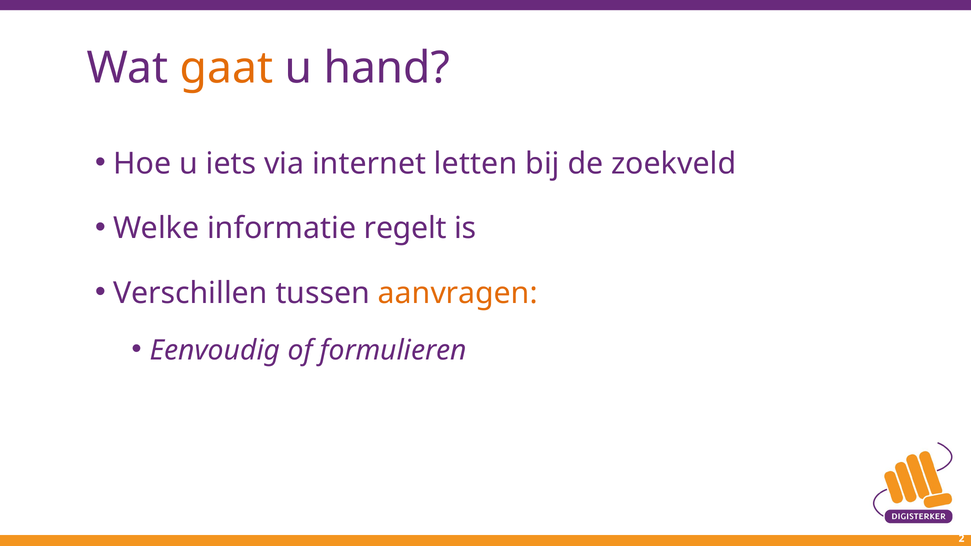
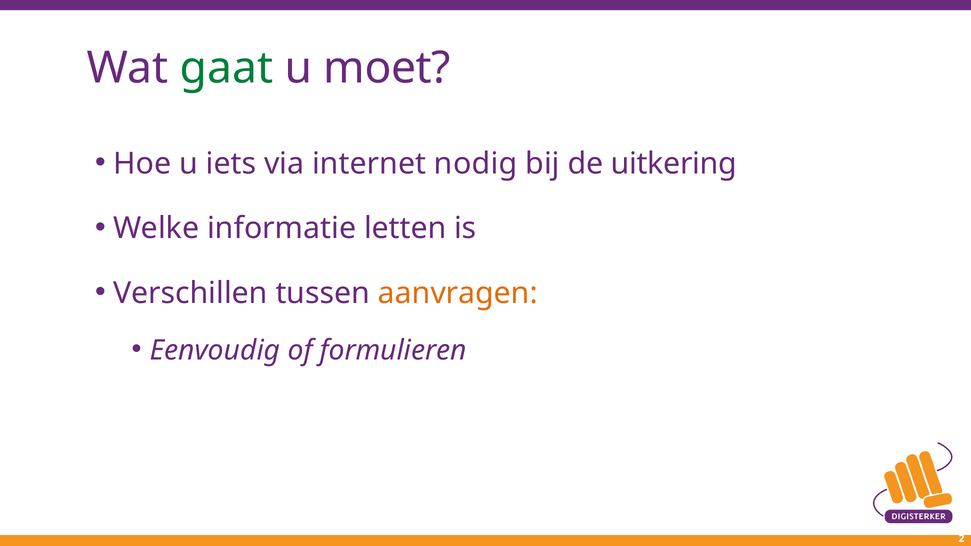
gaat colour: orange -> green (226, 68)
hand: hand -> moet (387, 68)
letten: letten -> nodig (476, 164)
zoekveld: zoekveld -> uitkering (674, 164)
regelt: regelt -> letten (405, 228)
